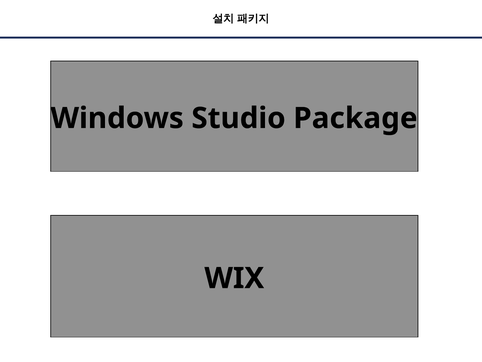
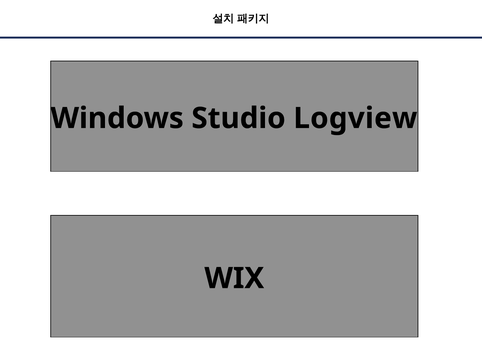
Package: Package -> Logview (355, 118)
